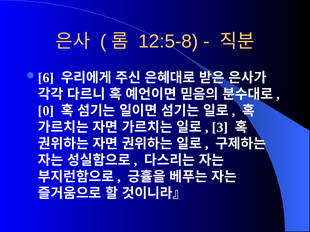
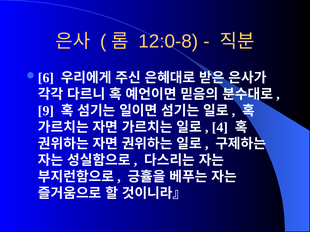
12:5-8: 12:5-8 -> 12:0-8 (168, 41)
0: 0 -> 9 (46, 111)
3: 3 -> 4 (220, 128)
